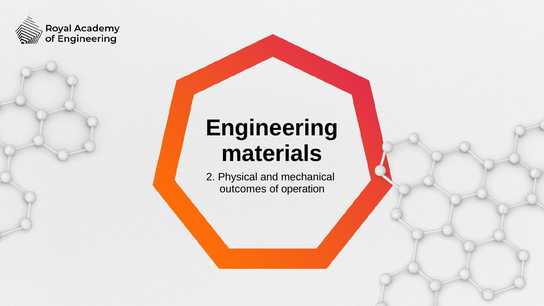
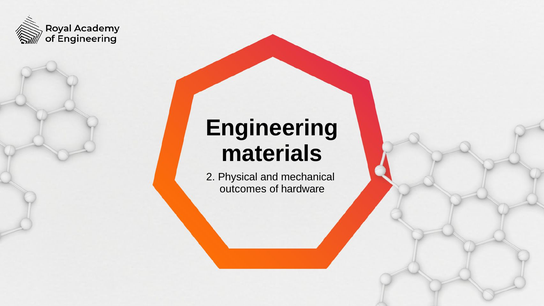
operation: operation -> hardware (303, 189)
